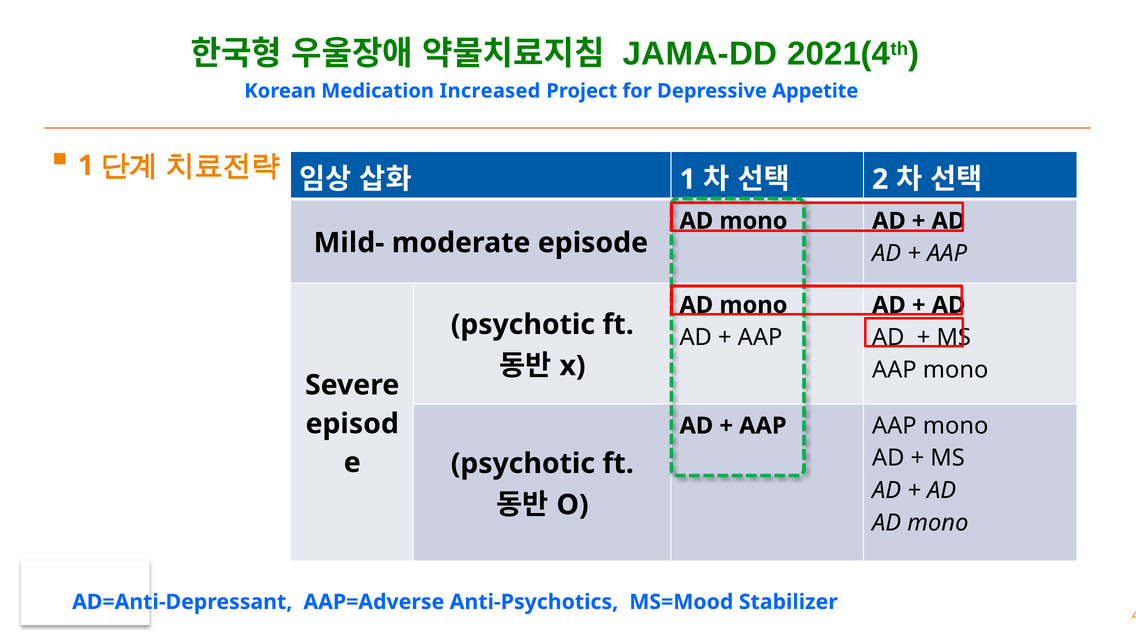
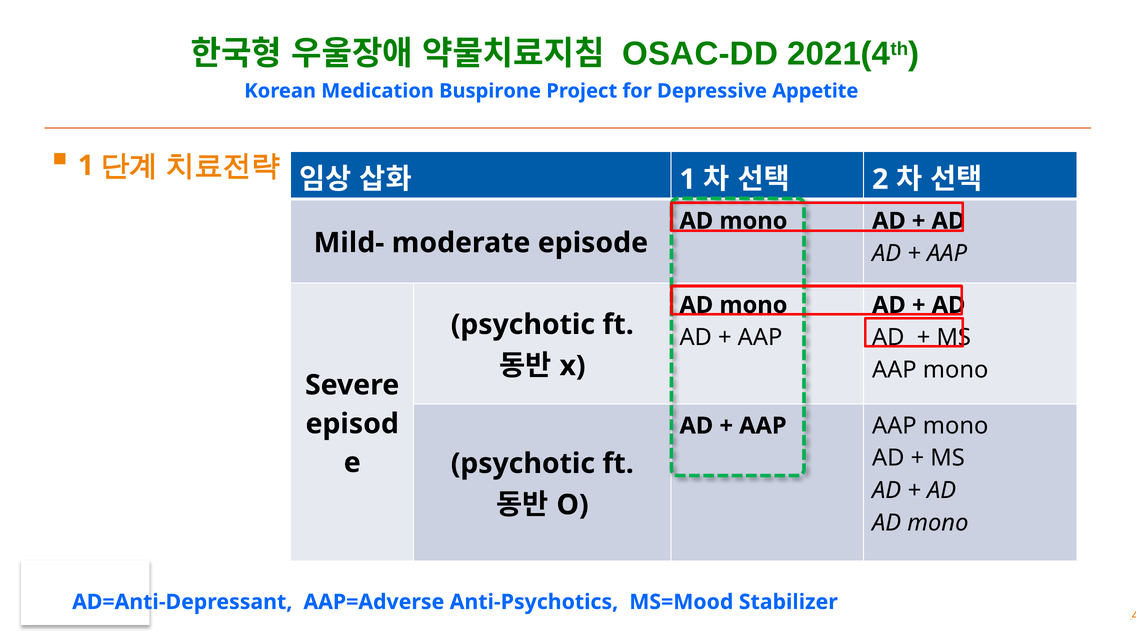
JAMA-DD: JAMA-DD -> OSAC-DD (700, 54)
Increased: Increased -> Buspirone (490, 91)
